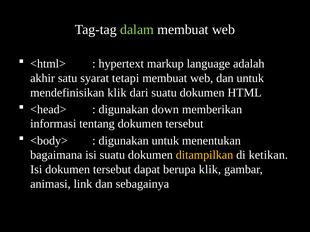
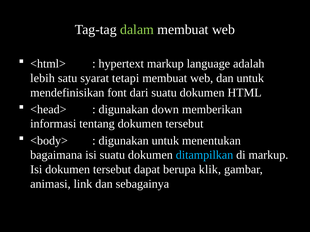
akhir: akhir -> lebih (43, 78)
mendefinisikan klik: klik -> font (117, 93)
ditampilkan colour: yellow -> light blue (205, 155)
di ketikan: ketikan -> markup (268, 155)
